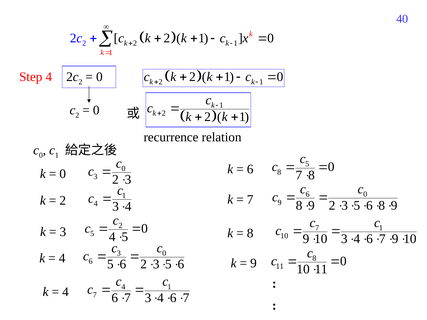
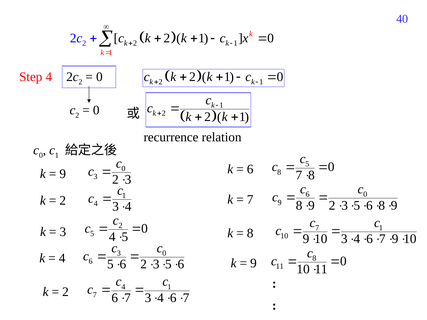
0: 0 -> 9 (63, 174)
4: 4 -> 2 (65, 292)
